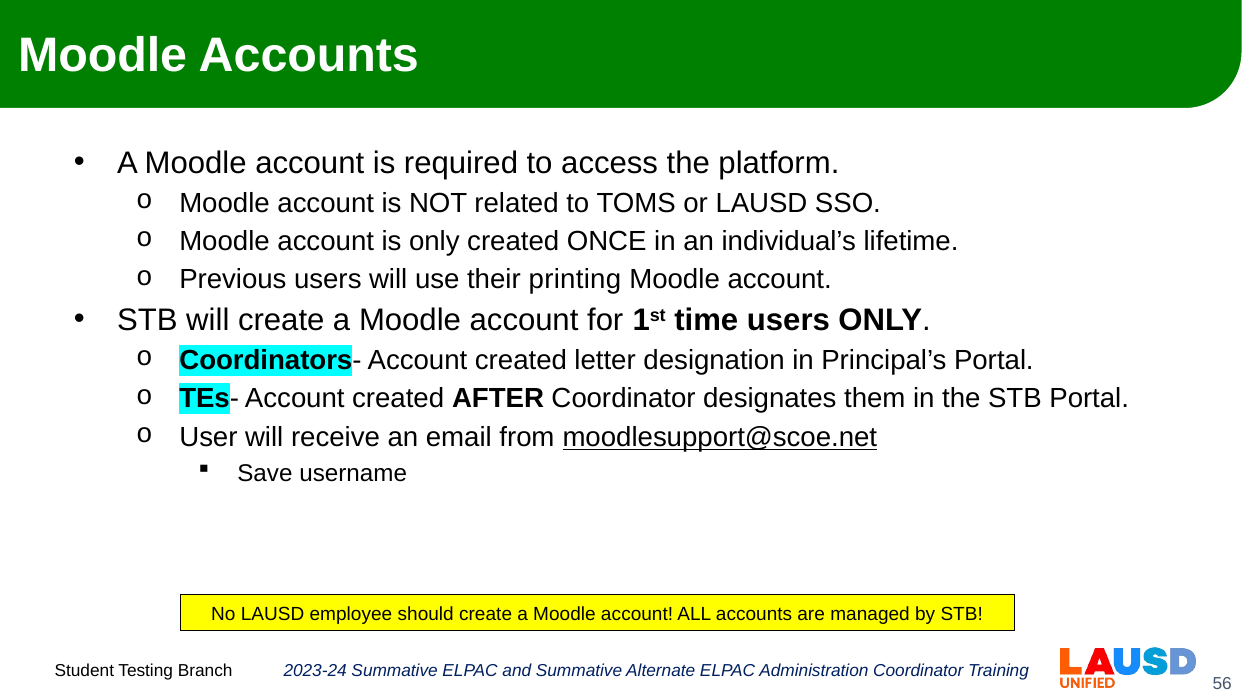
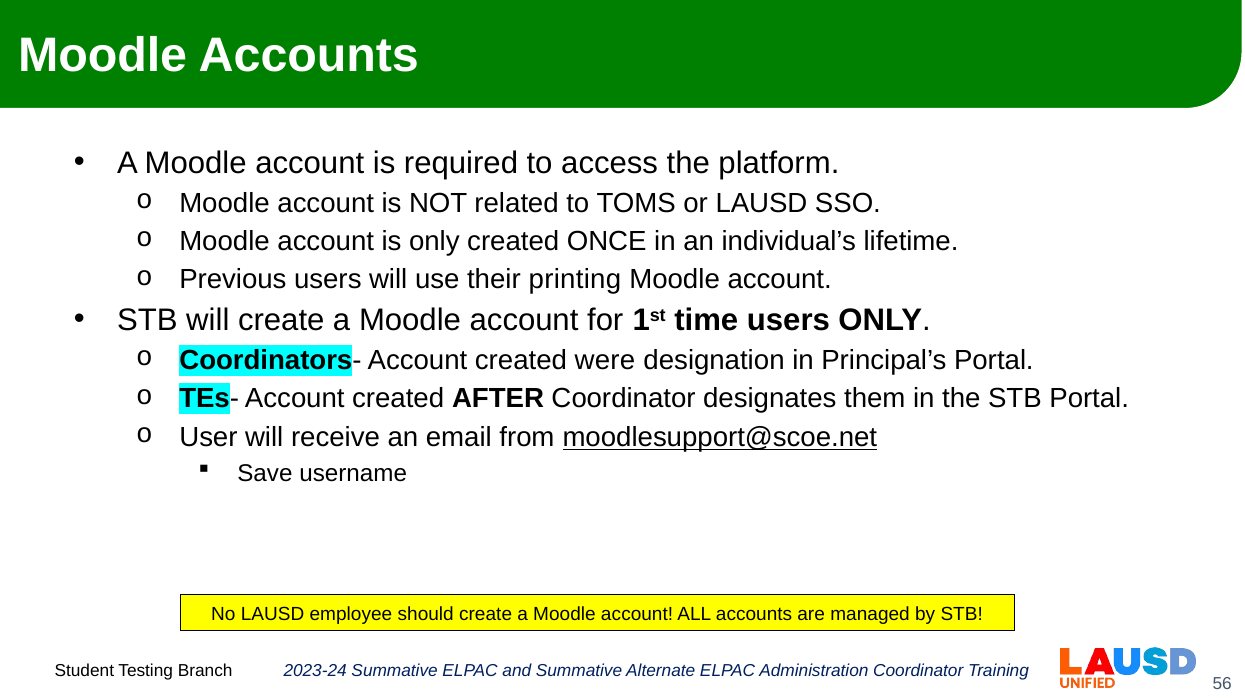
letter: letter -> were (605, 361)
